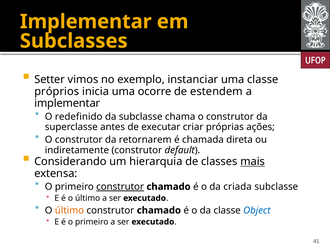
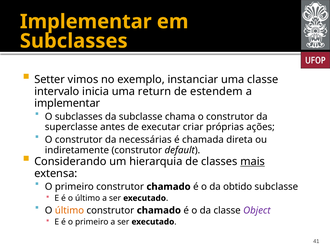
próprios: próprios -> intervalo (57, 91)
ocorre: ocorre -> return (155, 91)
O redefinido: redefinido -> subclasses (79, 116)
retornarem: retornarem -> necessárias (145, 139)
construtor underline: present -> none (120, 186)
criada: criada -> obtido (238, 186)
Object colour: blue -> purple (257, 210)
